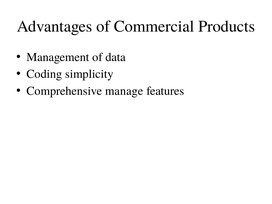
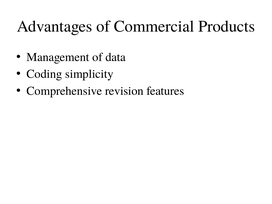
manage: manage -> revision (124, 91)
